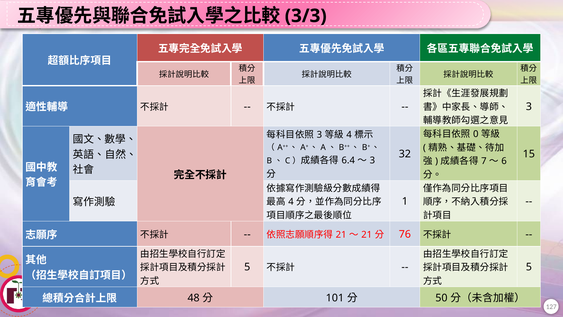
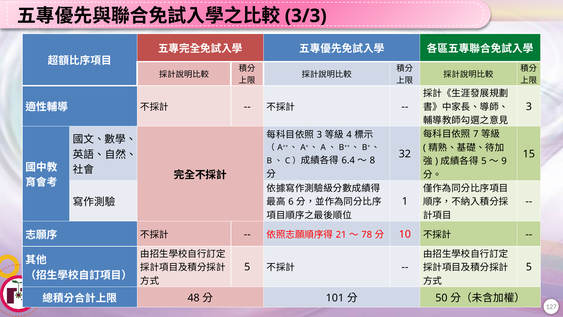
0: 0 -> 7 (476, 134)
7: 7 -> 5 (484, 161)
6: 6 -> 9 (504, 161)
3: 3 -> 8 (372, 160)
4: 4 -> 6 (291, 202)
21: 21 -> 78 (367, 234)
76: 76 -> 10 (405, 234)
